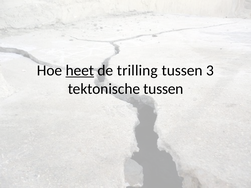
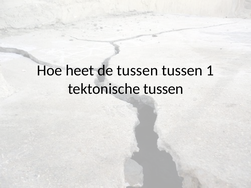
heet underline: present -> none (80, 71)
de trilling: trilling -> tussen (137, 71)
3: 3 -> 1 (210, 71)
